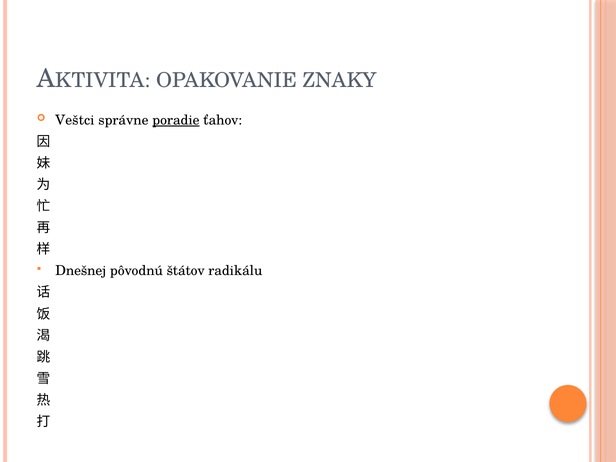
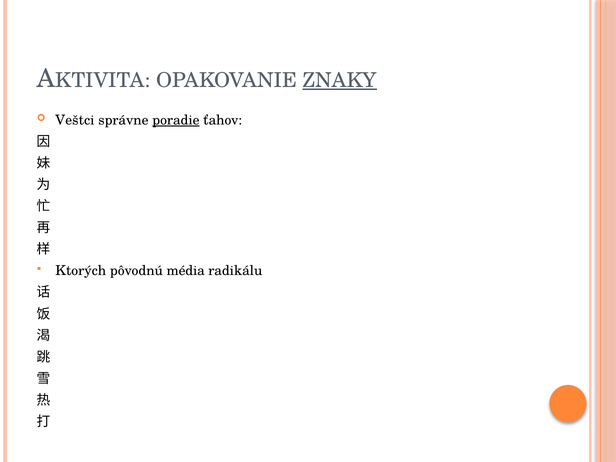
ZNAKY underline: none -> present (340, 81)
Dnešnej: Dnešnej -> Ktorých (81, 271)
štátov: štátov -> média (186, 271)
